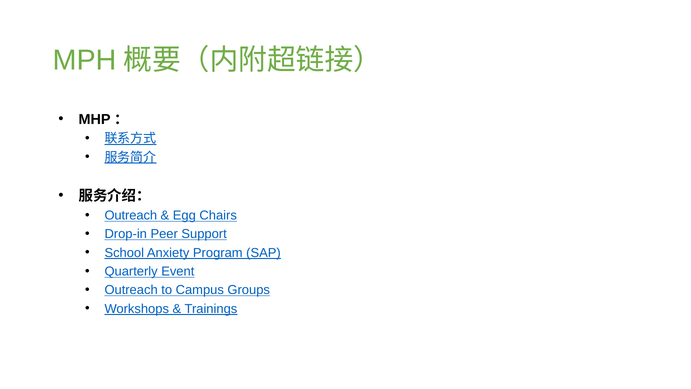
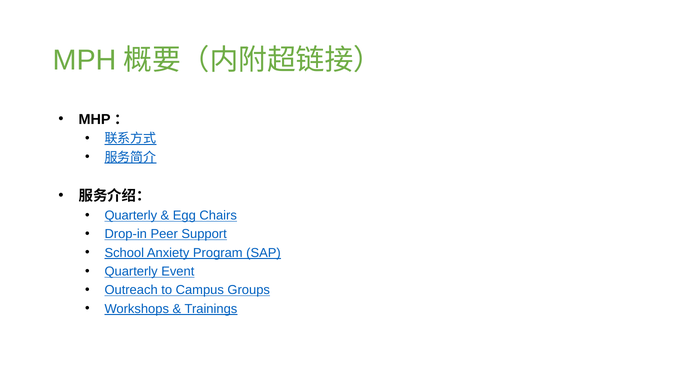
Outreach: Outreach -> Quarterly (131, 215)
